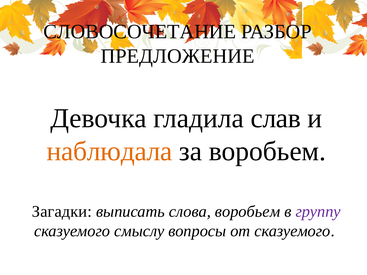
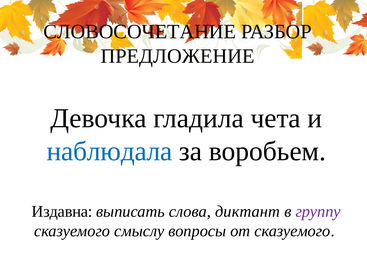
слав: слав -> чета (276, 118)
наблюдала colour: orange -> blue (109, 151)
Загадки: Загадки -> Издавна (62, 212)
слова воробьем: воробьем -> диктант (247, 212)
